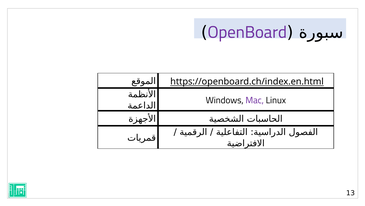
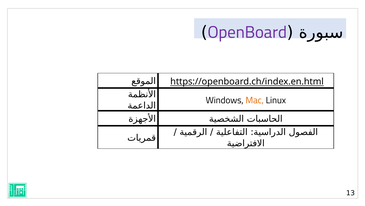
Mac colour: purple -> orange (255, 100)
